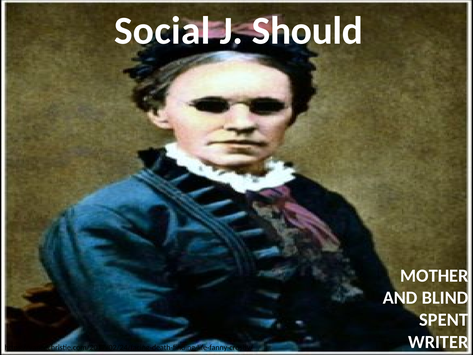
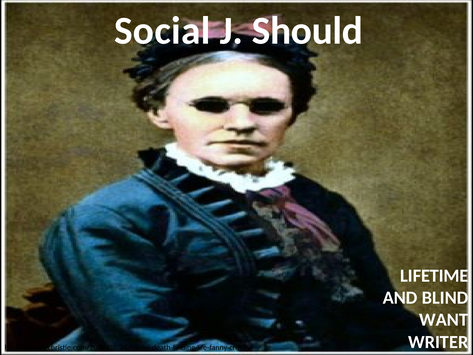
MOTHER: MOTHER -> LIFETIME (434, 275)
SPENT: SPENT -> WANT (444, 320)
